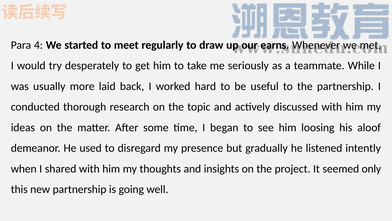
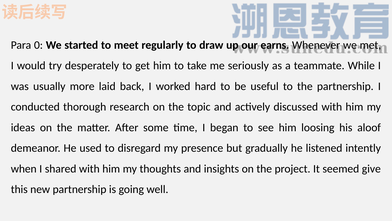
4: 4 -> 0 (38, 45)
only: only -> give (371, 168)
